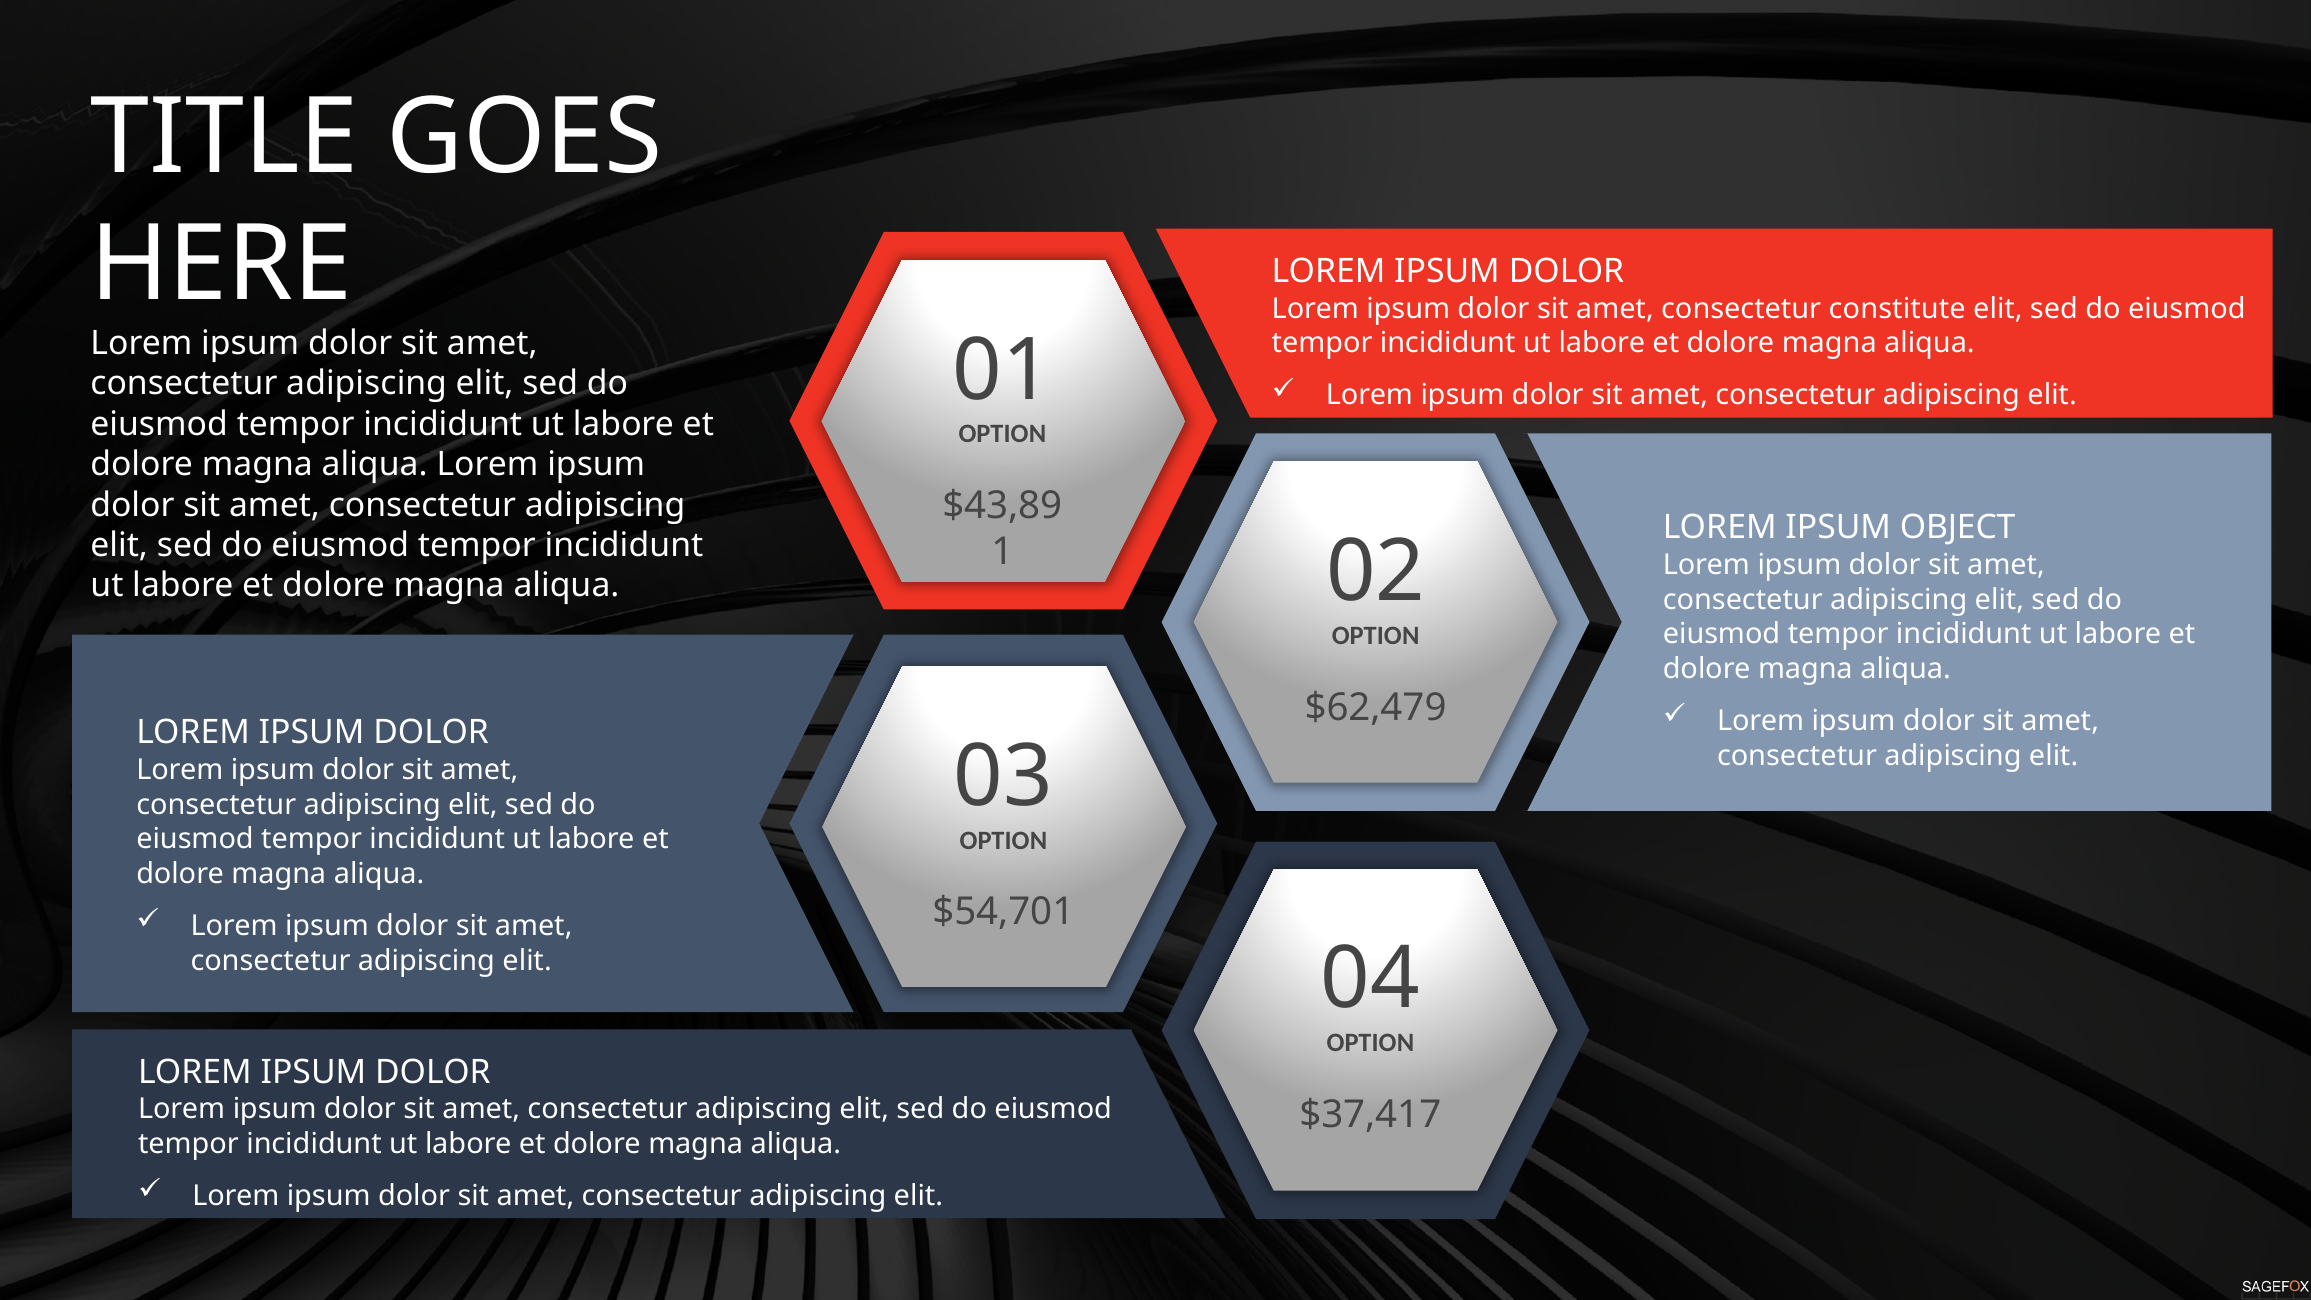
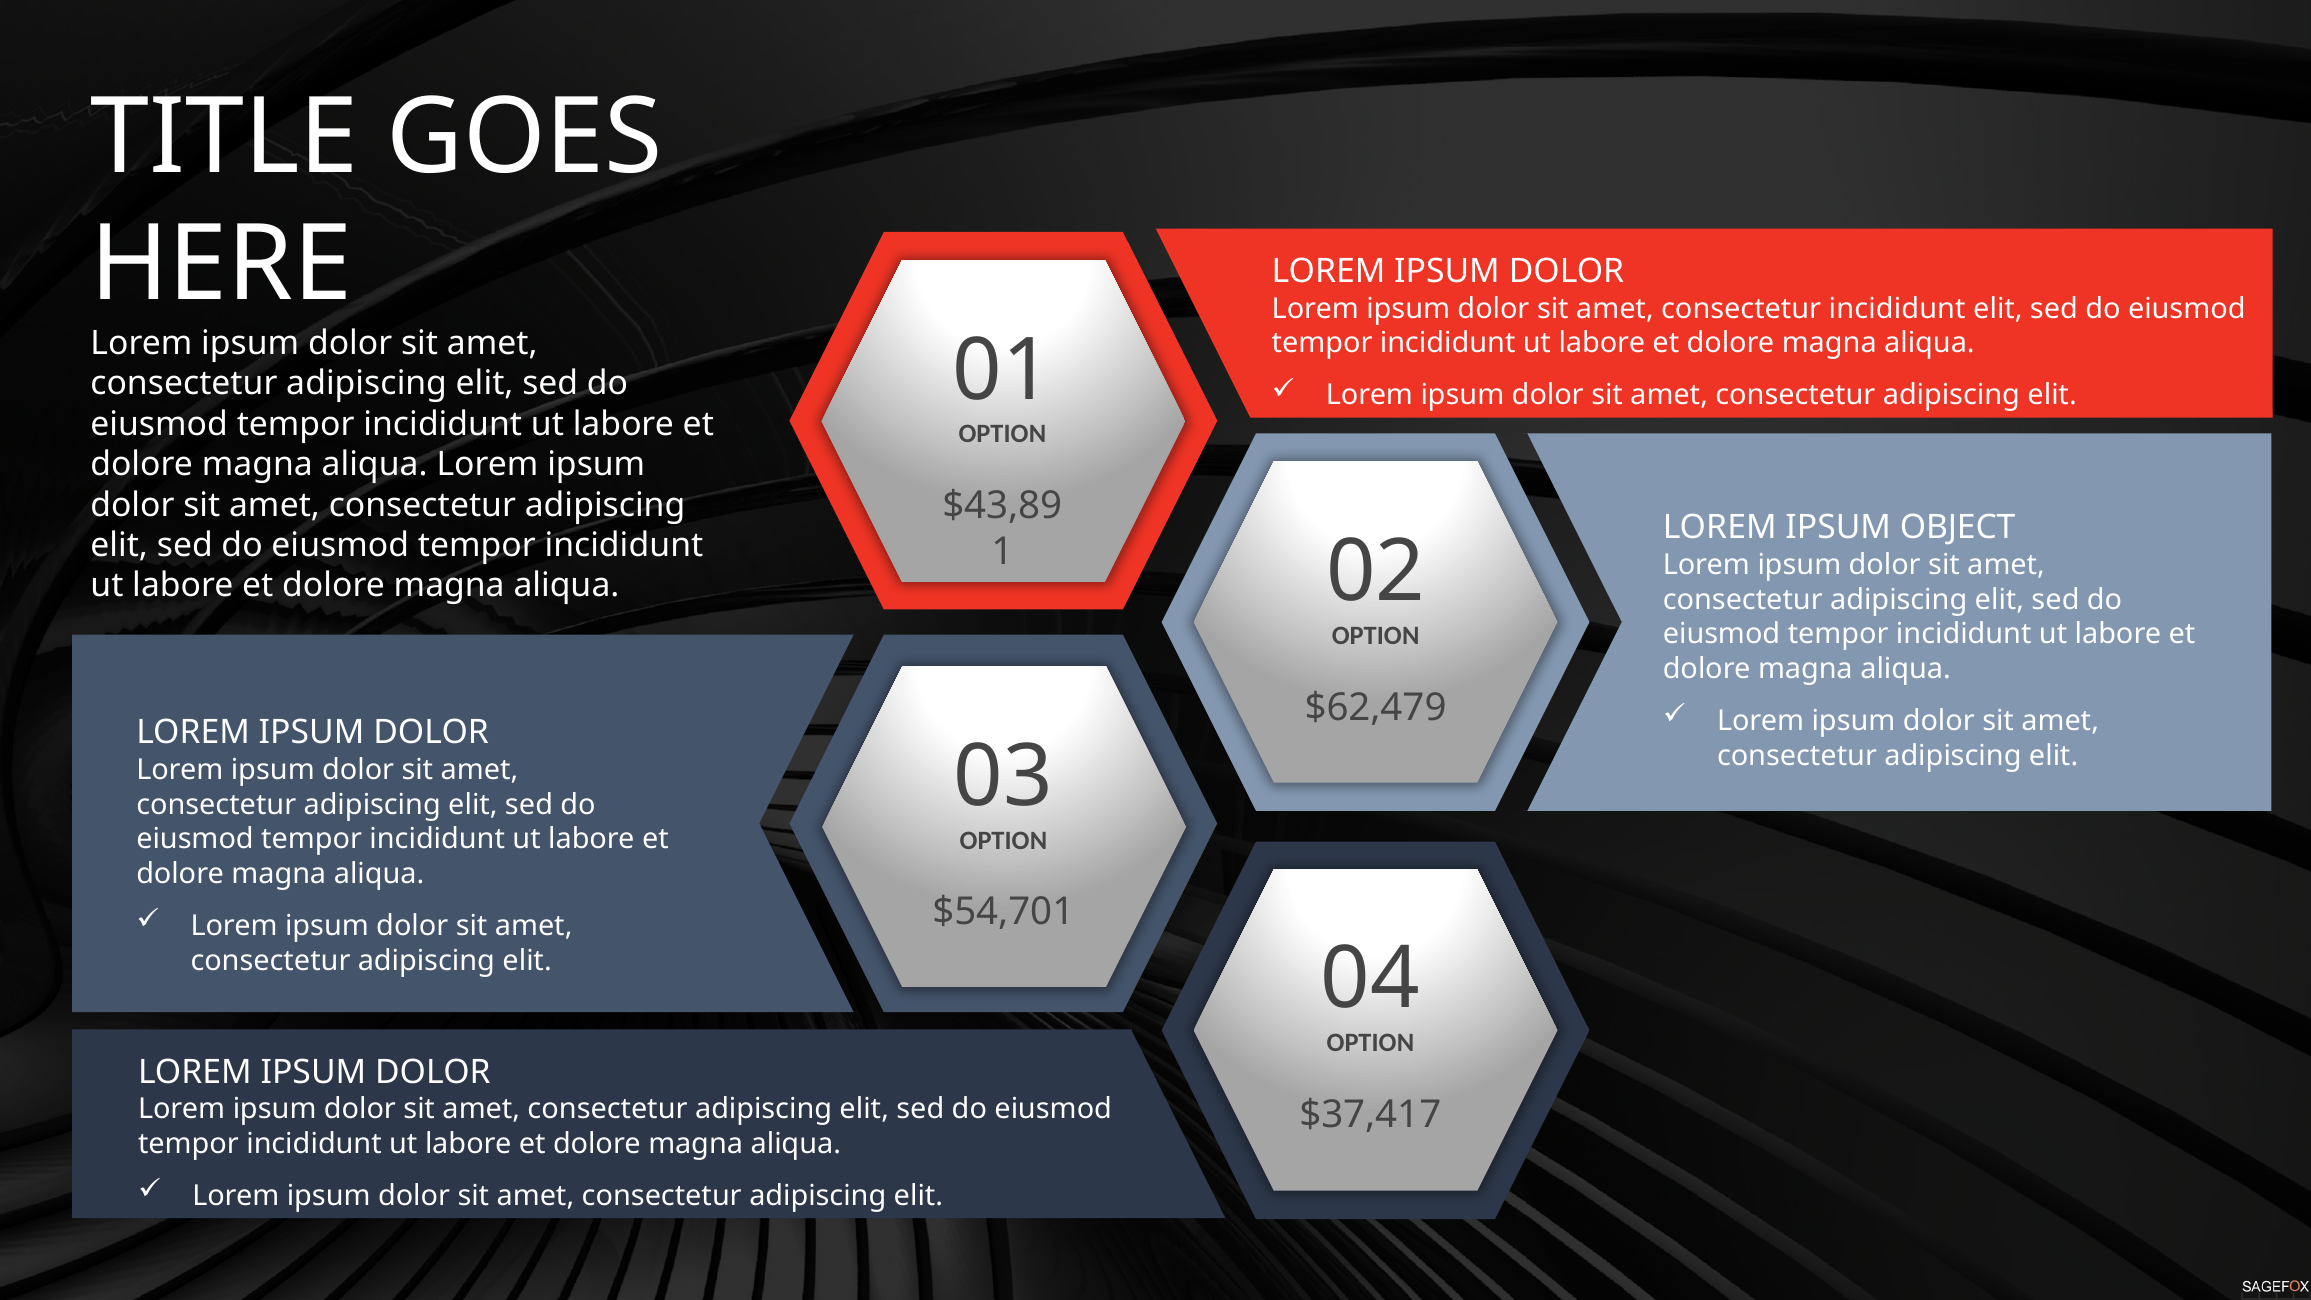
consectetur constitute: constitute -> incididunt (1897, 309)
